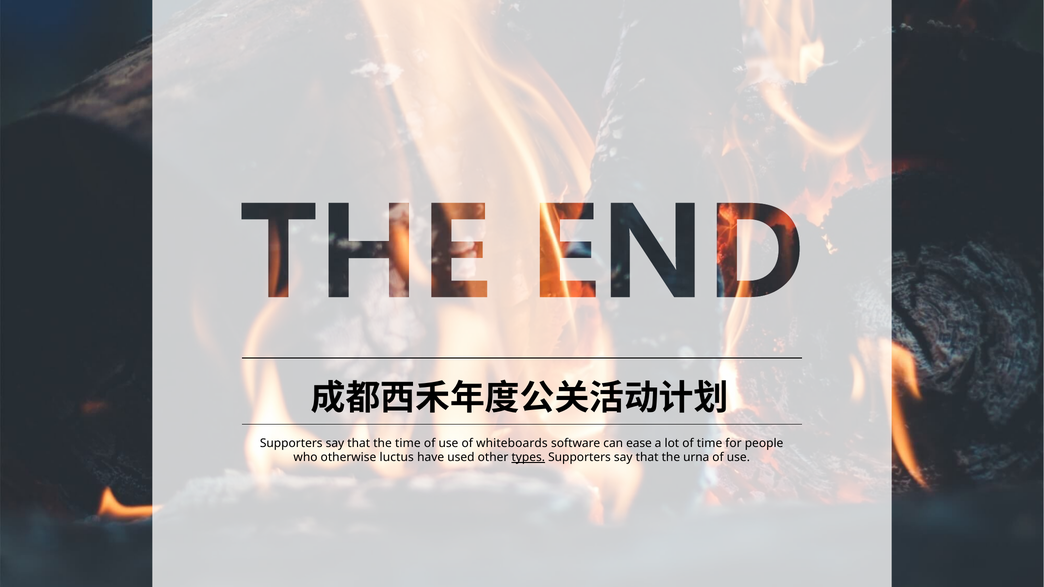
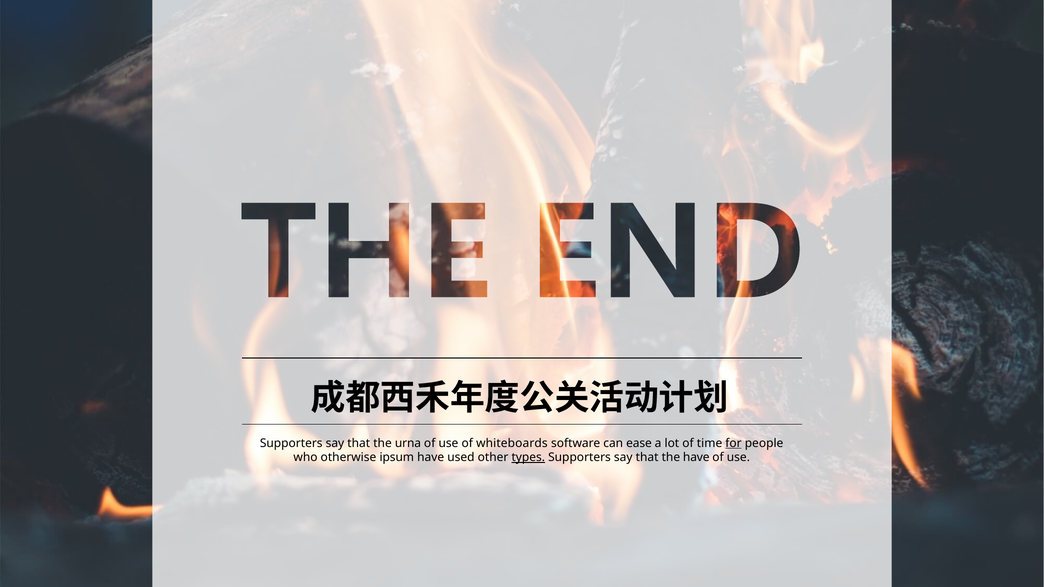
the time: time -> urna (408, 443)
for underline: none -> present (733, 443)
luctus: luctus -> ipsum (397, 458)
the urna: urna -> have (696, 458)
